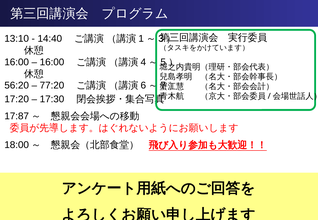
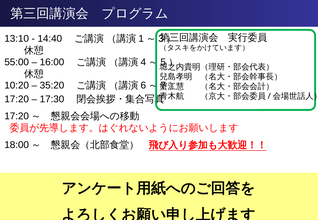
16:00: 16:00 -> 55:00 (17, 62)
56:20: 56:20 -> 10:20 (17, 86)
77:20: 77:20 -> 35:20 (52, 86)
17:87: 17:87 -> 17:20 (17, 116)
